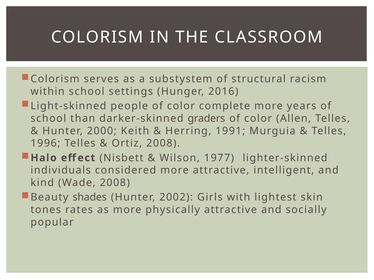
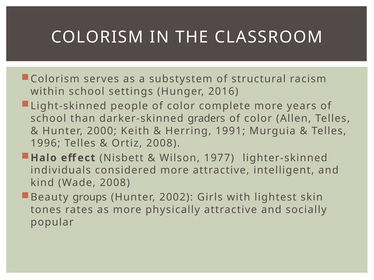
shades: shades -> groups (90, 198)
